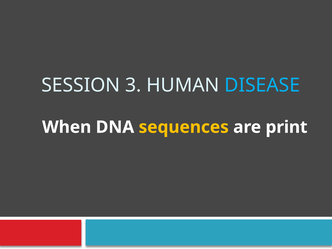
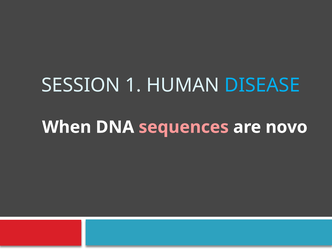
3: 3 -> 1 (133, 85)
sequences colour: yellow -> pink (184, 127)
print: print -> novo (287, 127)
